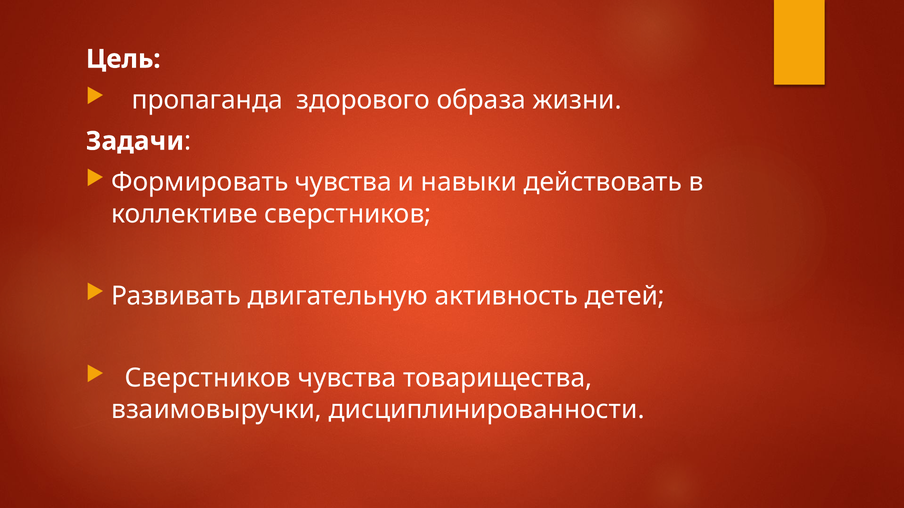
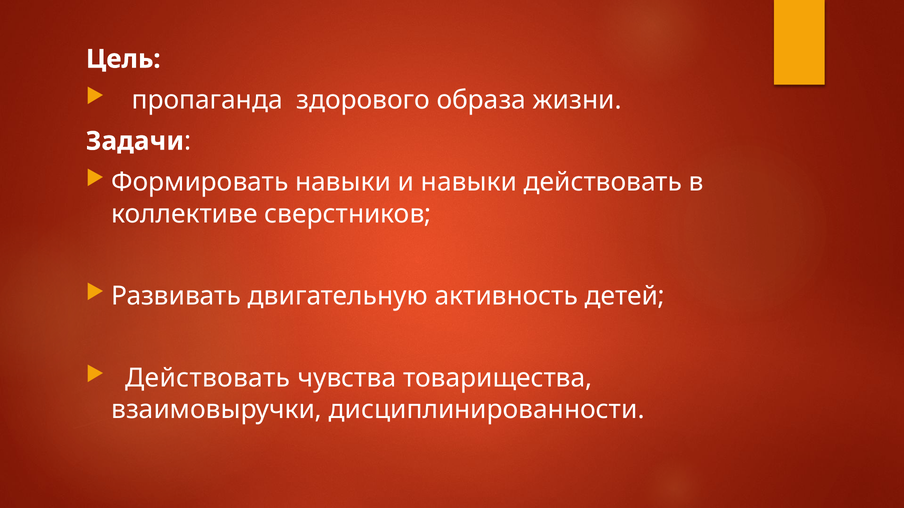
Формировать чувства: чувства -> навыки (343, 182)
Сверстников: Сверстников -> Действовать (208, 378)
